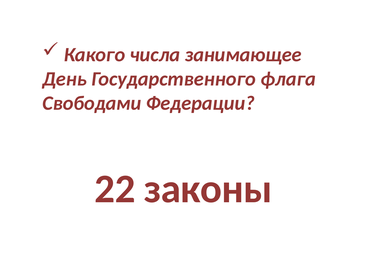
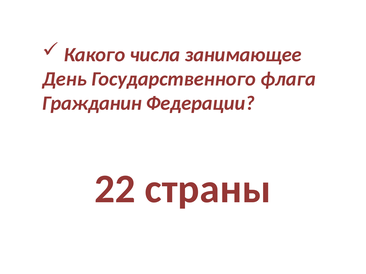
Свободами: Свободами -> Гражданин (92, 103)
законы: законы -> страны (208, 189)
